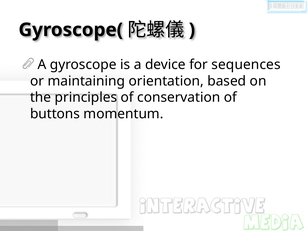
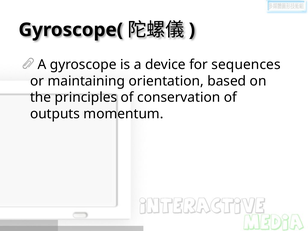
buttons: buttons -> outputs (55, 114)
